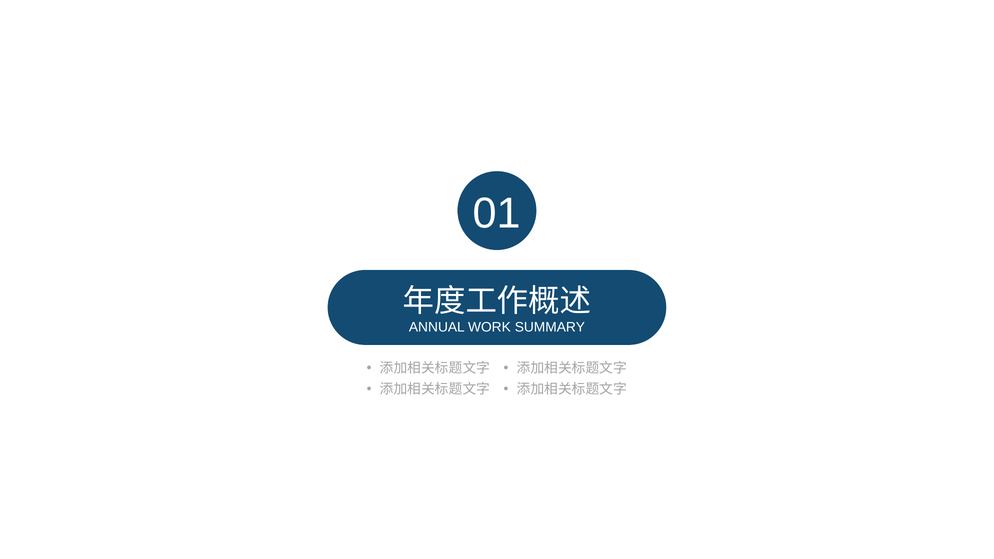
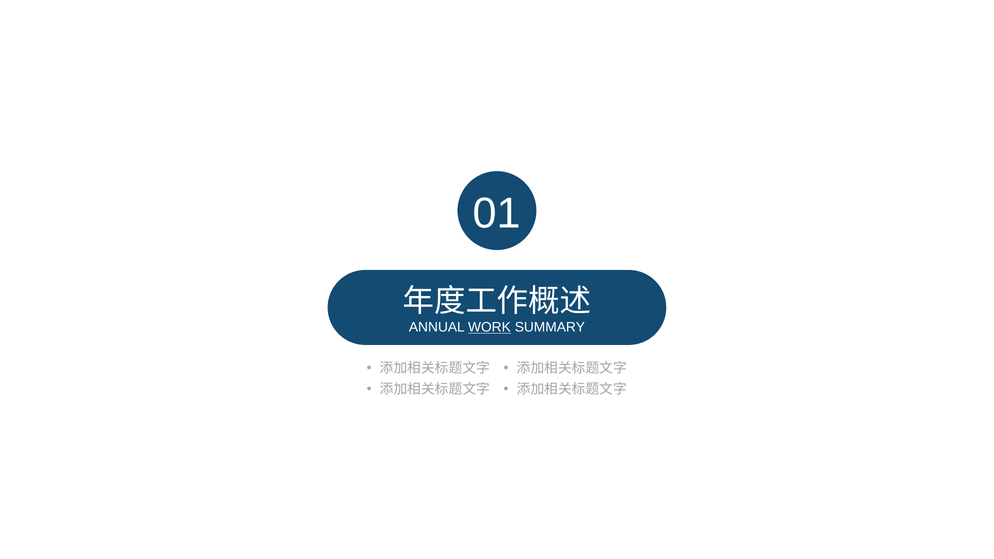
WORK underline: none -> present (489, 327)
